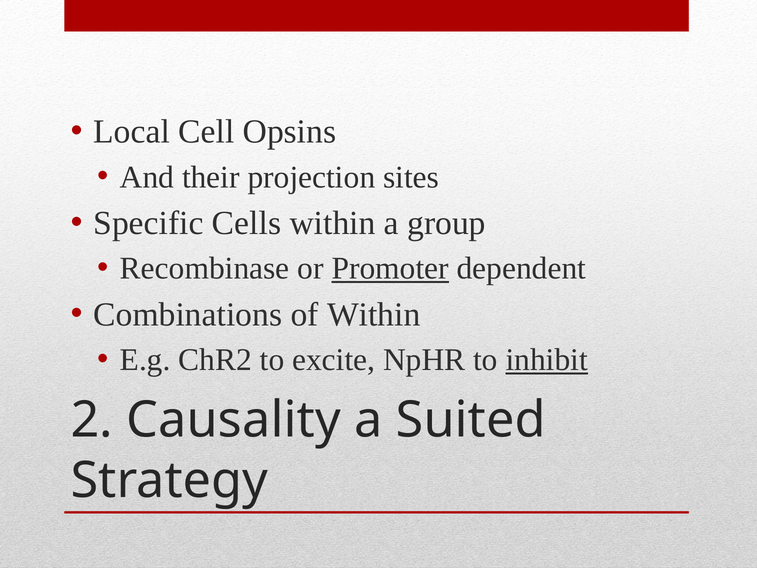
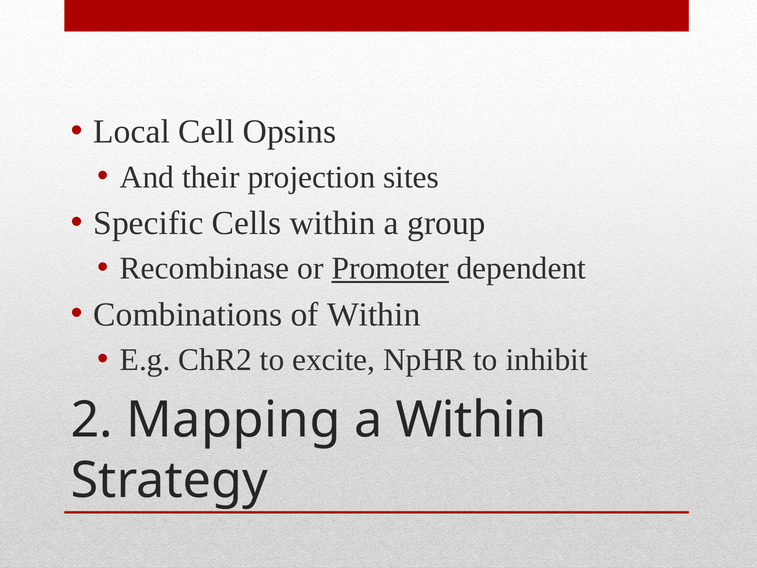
inhibit underline: present -> none (547, 360)
Causality: Causality -> Mapping (233, 420)
a Suited: Suited -> Within (471, 420)
